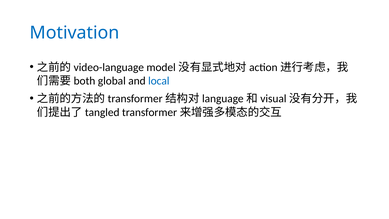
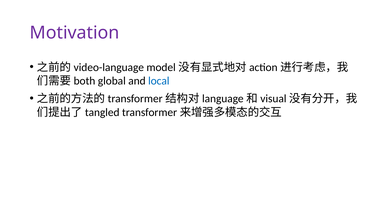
Motivation colour: blue -> purple (75, 33)
